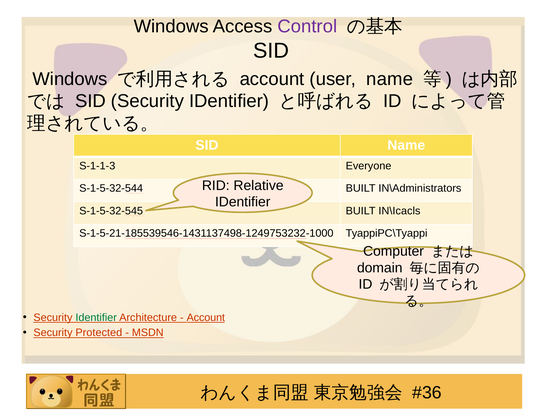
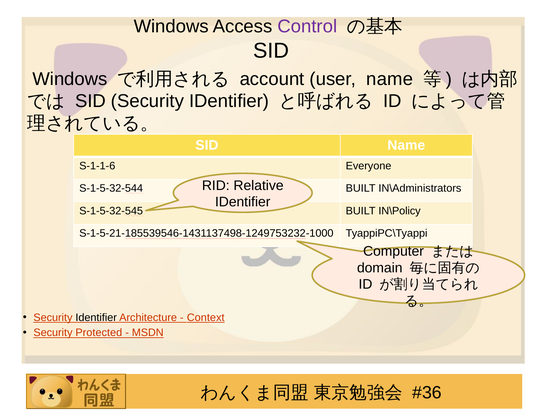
S-1-1-3: S-1-1-3 -> S-1-1-6 (97, 166)
IN\Icacls: IN\Icacls -> IN\Policy (400, 211)
Identifier colour: green -> black (96, 318)
Account: Account -> Context (206, 318)
